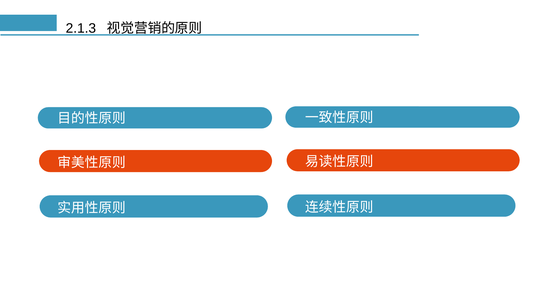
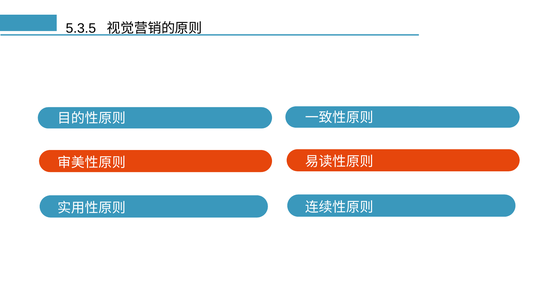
2.1.3: 2.1.3 -> 5.3.5 (81, 28)
